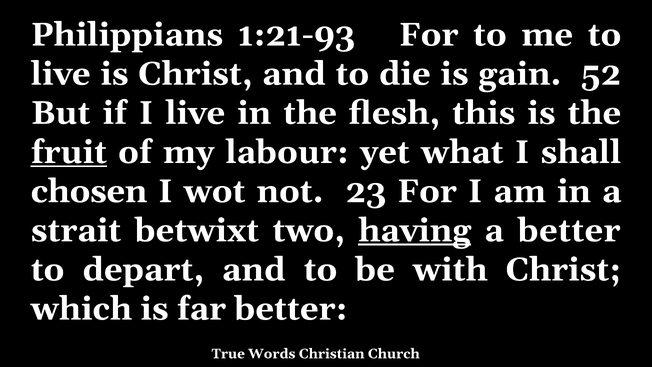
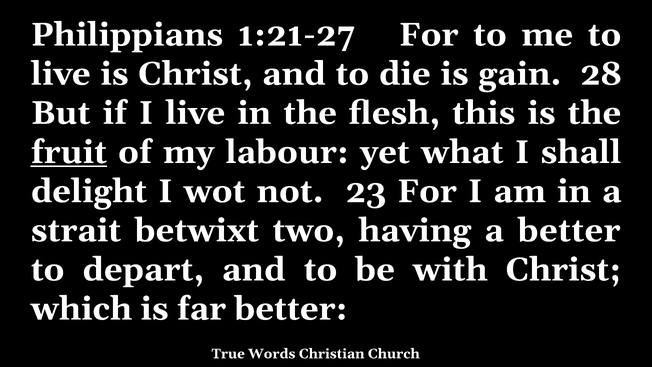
1:21-93: 1:21-93 -> 1:21-27 (296, 35)
52: 52 -> 28 (601, 74)
chosen: chosen -> delight (89, 191)
having underline: present -> none (415, 230)
